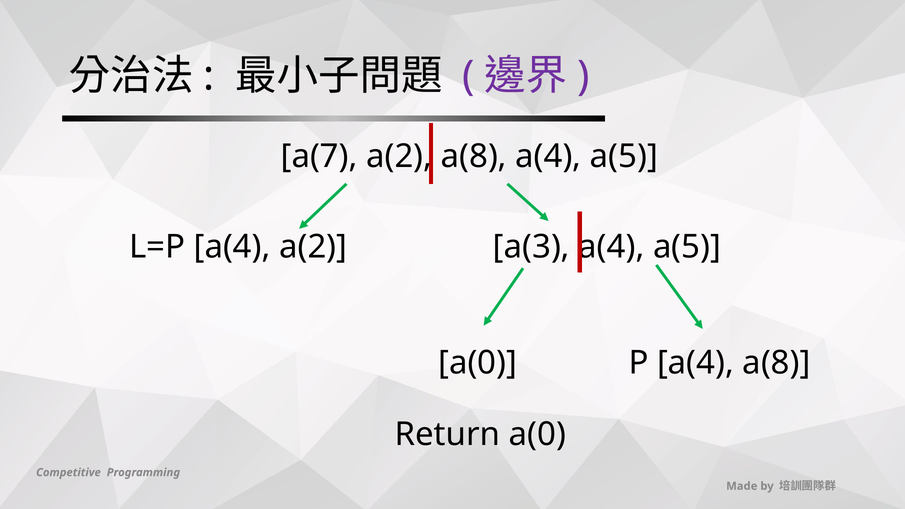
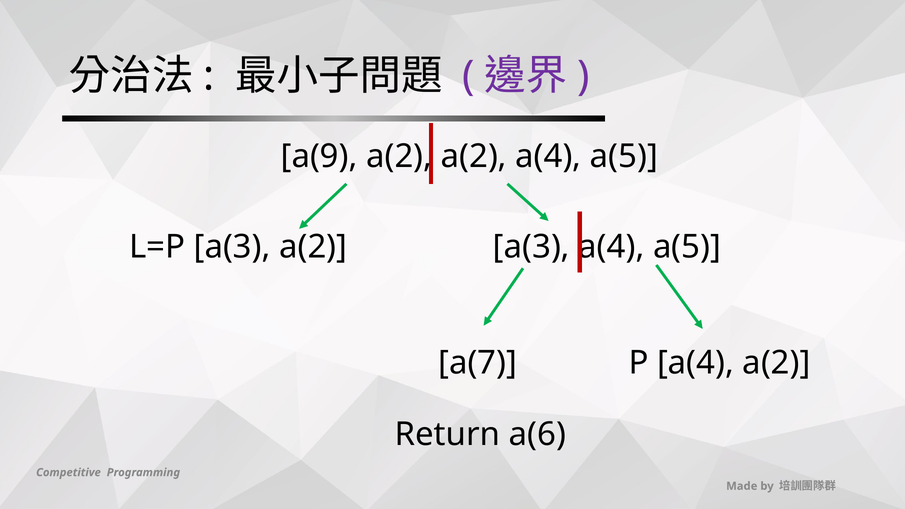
a(7: a(7 -> a(9 (319, 157)
a(8: a(8 -> a(2 (474, 157)
L=P a(4: a(4 -> a(3 (232, 247)
a(0: a(0 -> a(7 (478, 363)
a(4 a(8: a(8 -> a(2 (777, 363)
Return a(0: a(0 -> a(6 (537, 434)
